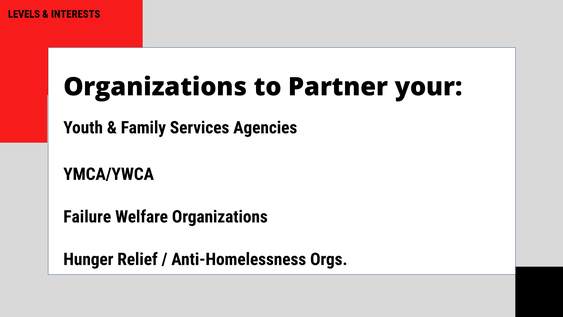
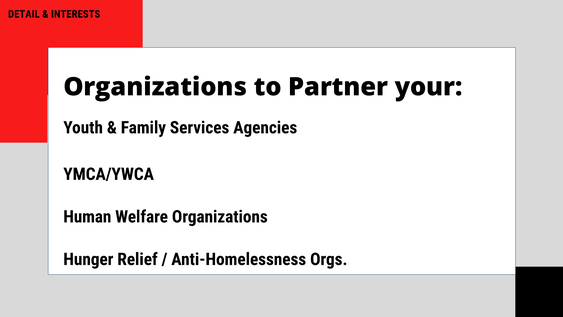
LEVELS: LEVELS -> DETAIL (24, 14)
Failure: Failure -> Human (87, 217)
